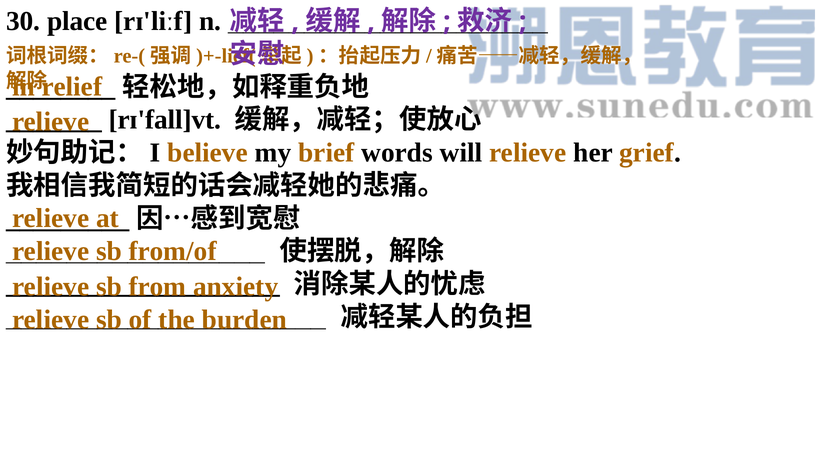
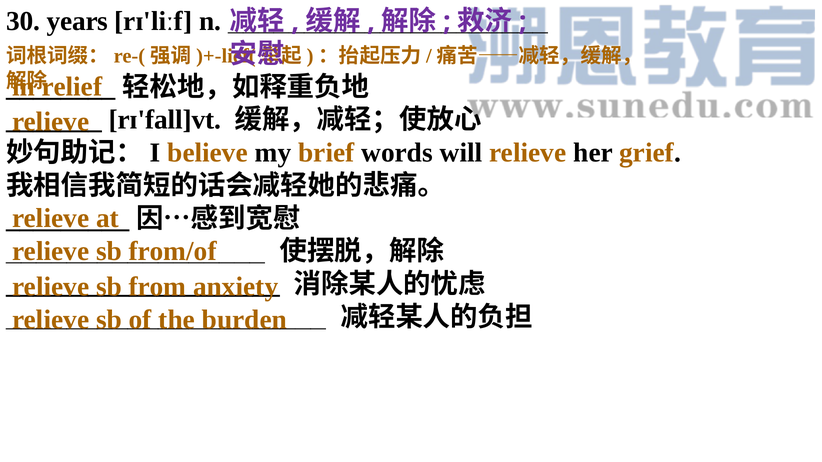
place: place -> years (77, 21)
